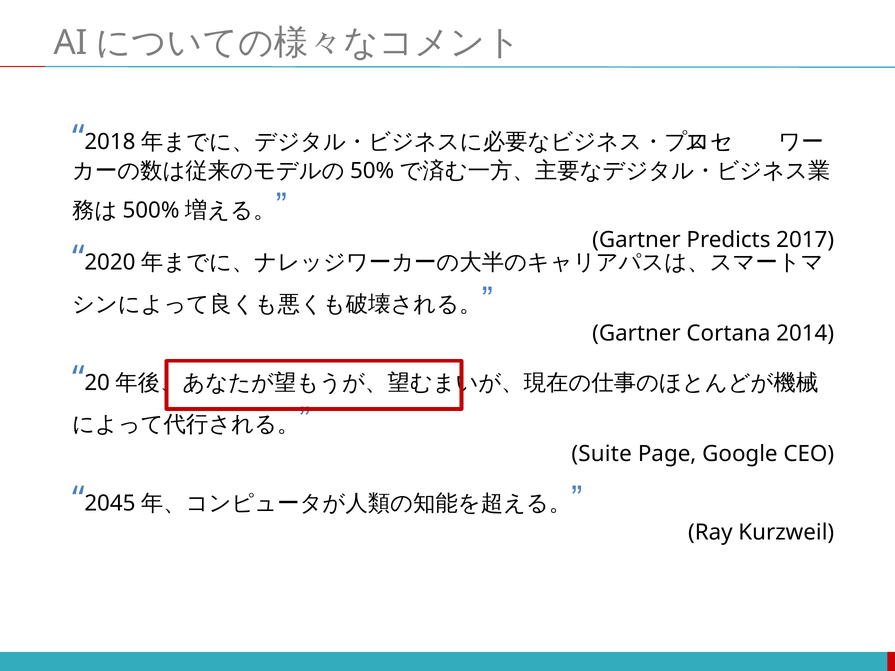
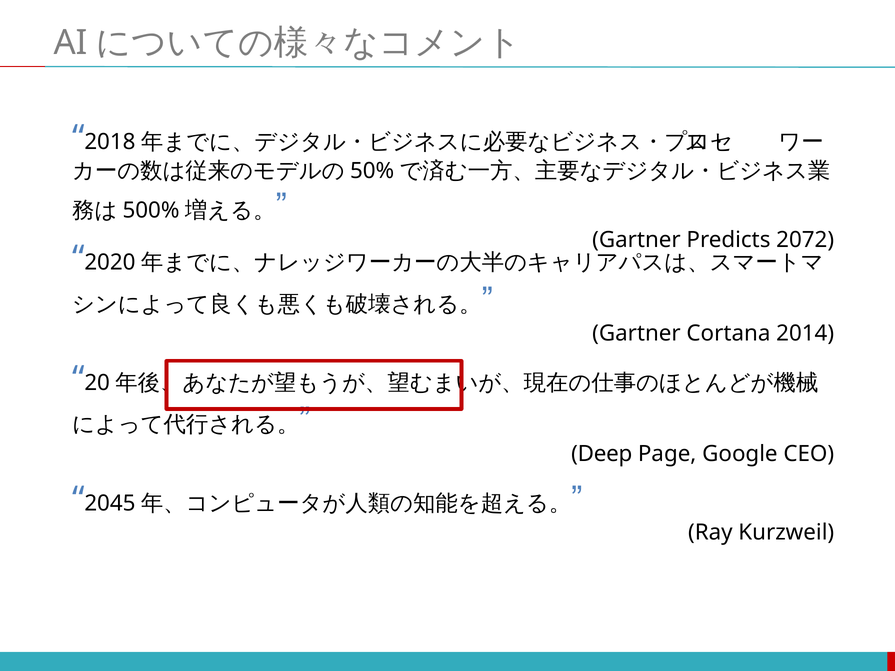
2017: 2017 -> 2072 (805, 240)
Suite: Suite -> Deep (602, 454)
